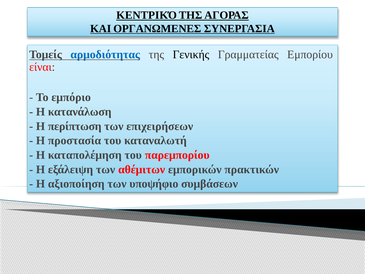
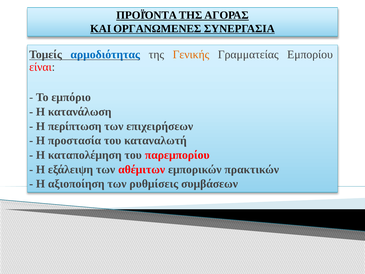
ΚΕΝΤΡΙΚΌ: ΚΕΝΤΡΙΚΌ -> ΠΡΟΪΌΝΤΑ (147, 15)
Γενικής colour: black -> orange (191, 54)
υποψήφιο: υποψήφιο -> ρυθμίσεις (154, 184)
